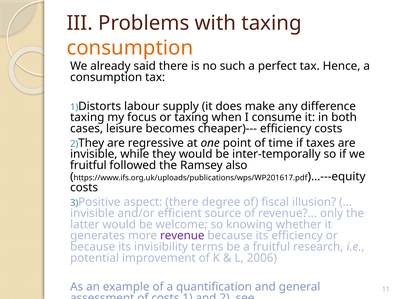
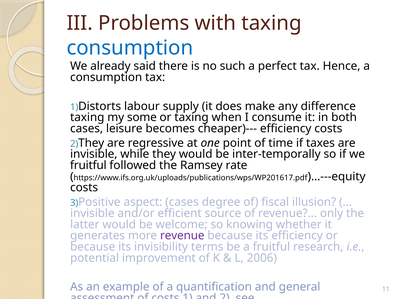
consumption colour: orange -> blue (130, 48)
focus: focus -> some (142, 117)
also: also -> rate (236, 165)
aspect there: there -> cases (182, 202)
